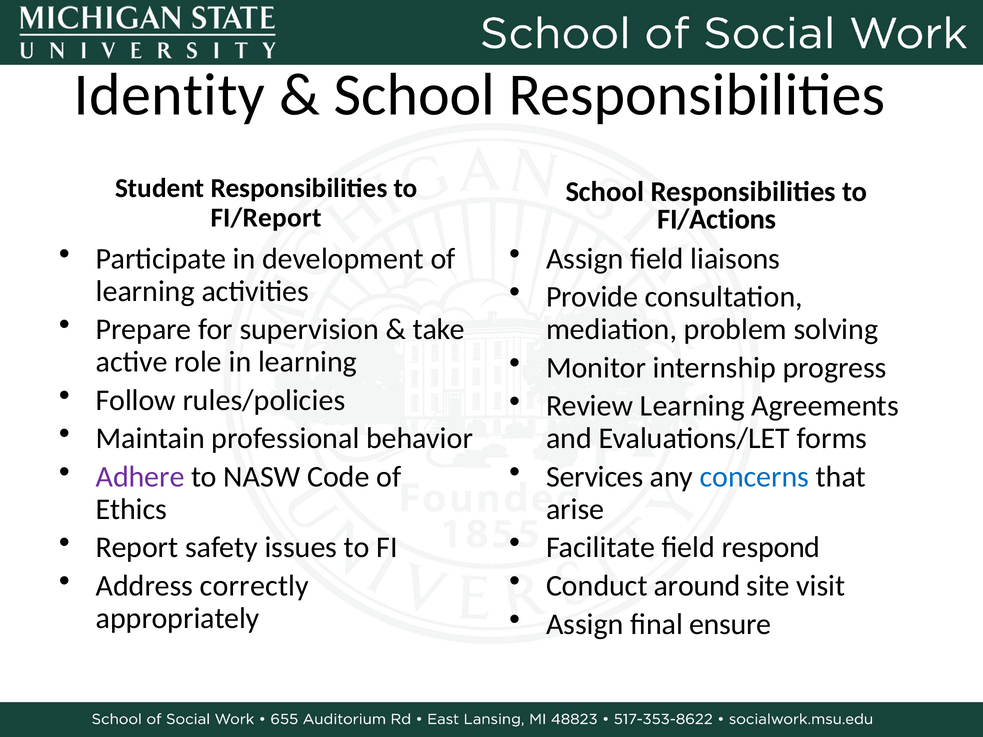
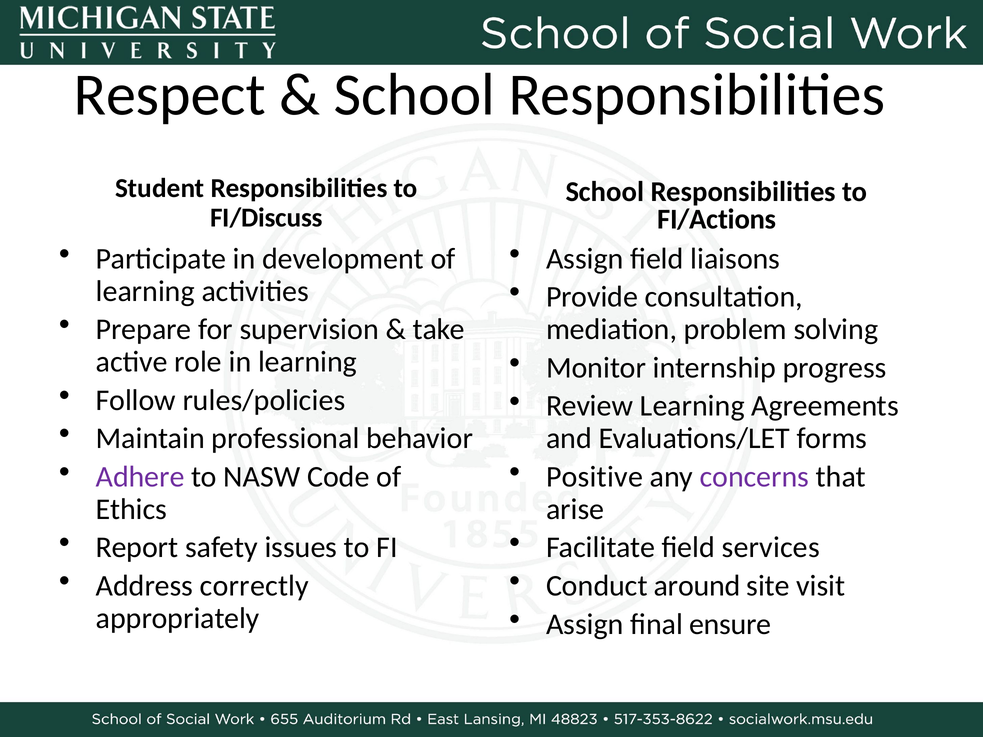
Identity: Identity -> Respect (170, 95)
FI/Report: FI/Report -> FI/Discuss (266, 218)
Services: Services -> Positive (595, 477)
concerns colour: blue -> purple (754, 477)
respond: respond -> services (771, 548)
